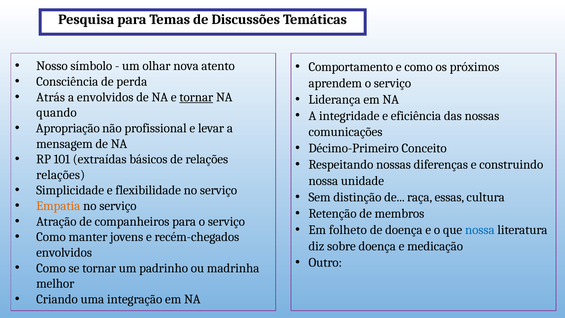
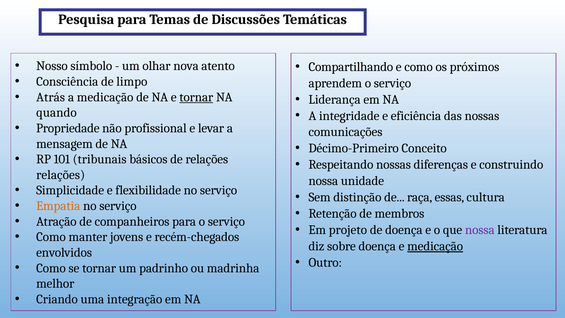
Comportamento: Comportamento -> Compartilhando (351, 67)
perda: perda -> limpo (132, 82)
a envolvidos: envolvidos -> medicação (105, 97)
Apropriação: Apropriação -> Propriedade (68, 128)
extraídas: extraídas -> tribunais (100, 159)
folheto: folheto -> projeto (348, 230)
nossa colour: blue -> purple (480, 230)
medicação underline: none -> present (435, 246)
